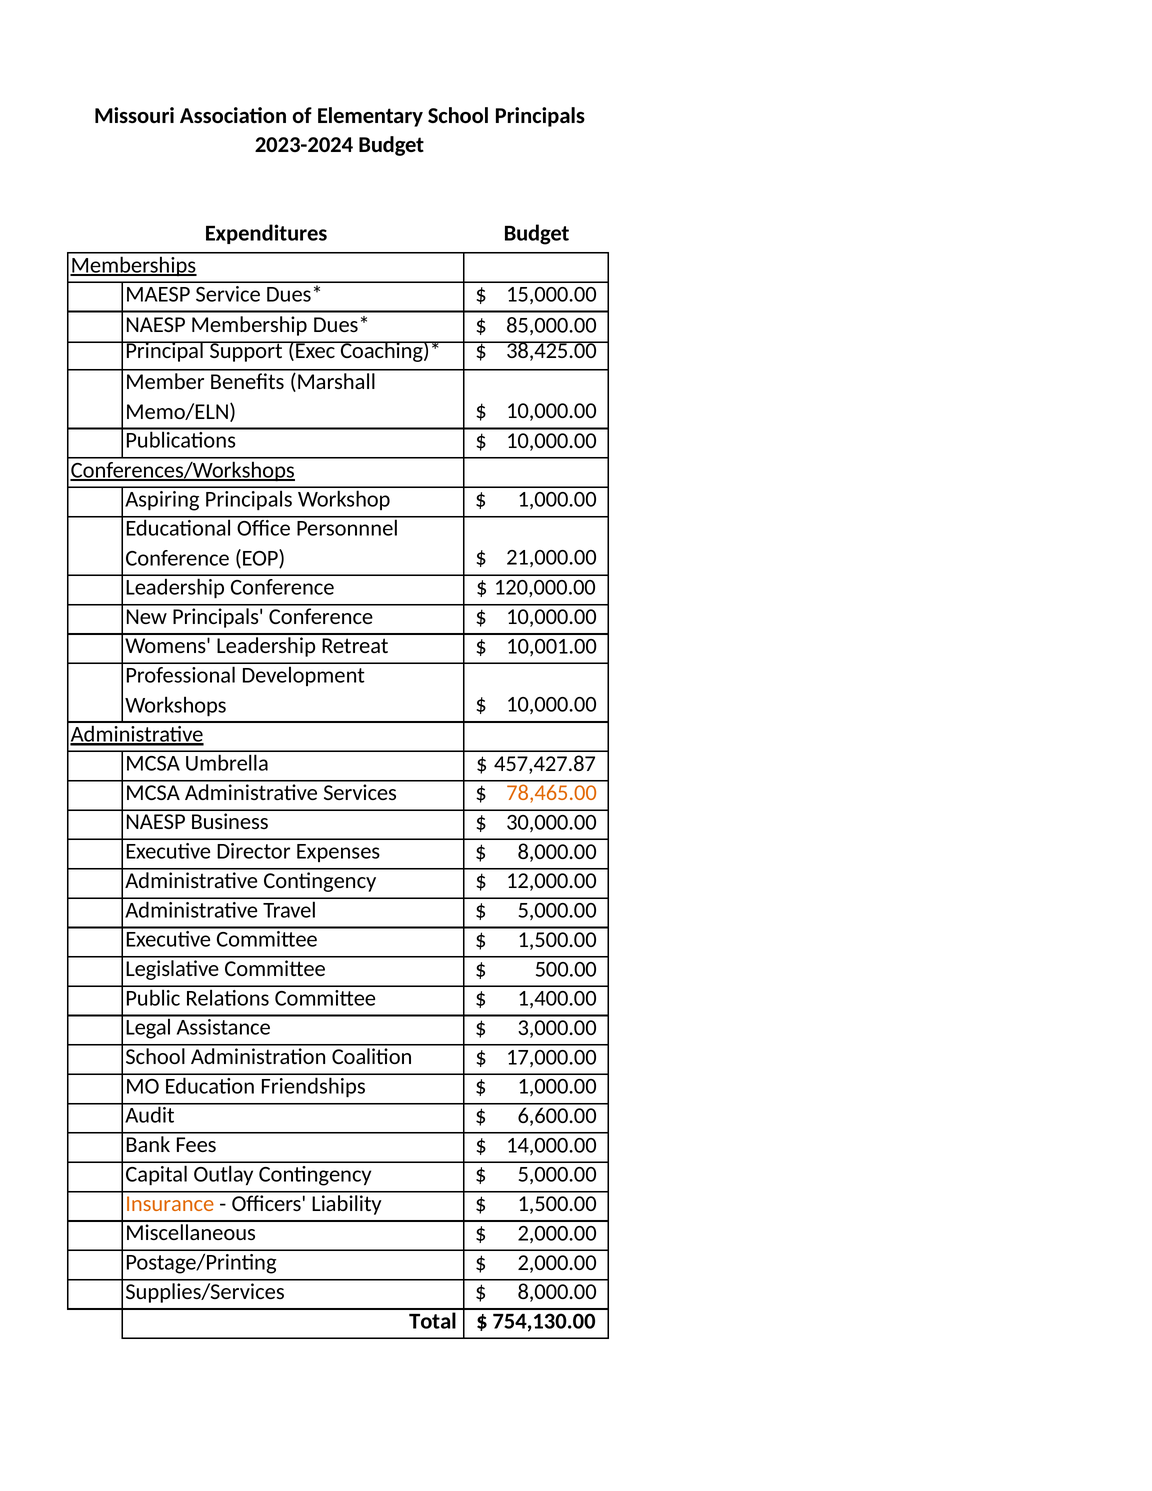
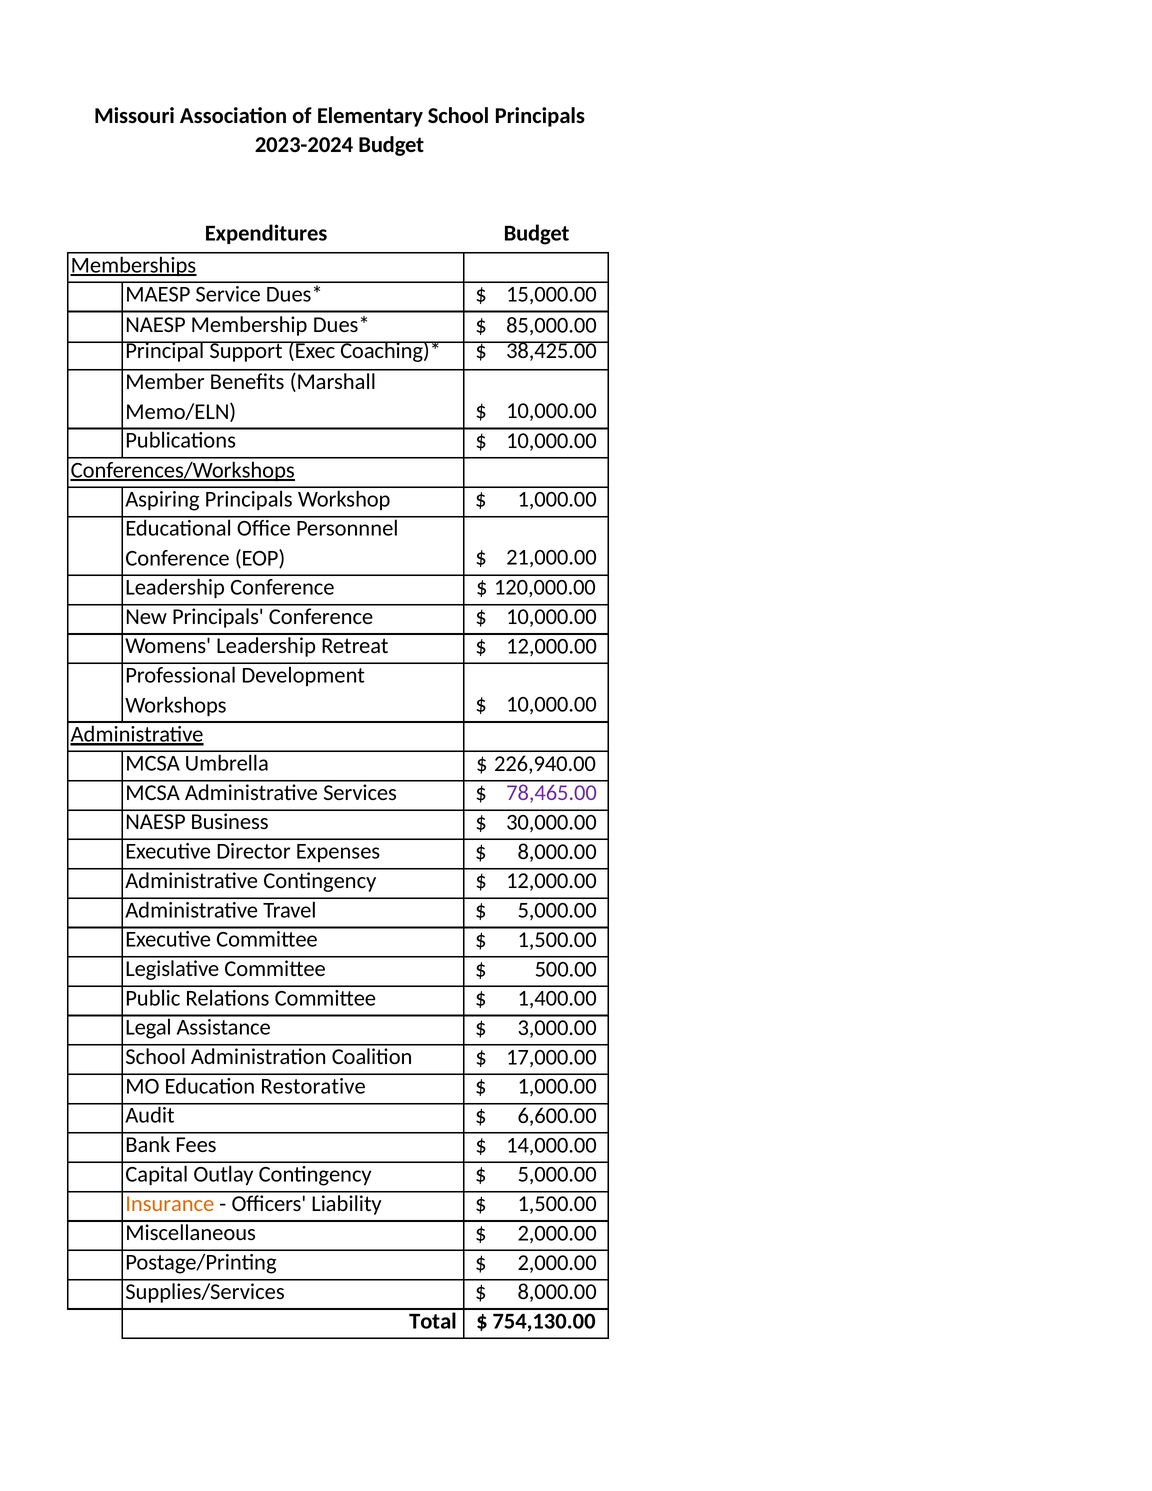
10,001.00: 10,001.00 -> 12,000.00 (552, 646)
457,427.87: 457,427.87 -> 226,940.00 (545, 764)
78,465.00 colour: orange -> purple (552, 793)
Friendships: Friendships -> Restorative (313, 1086)
